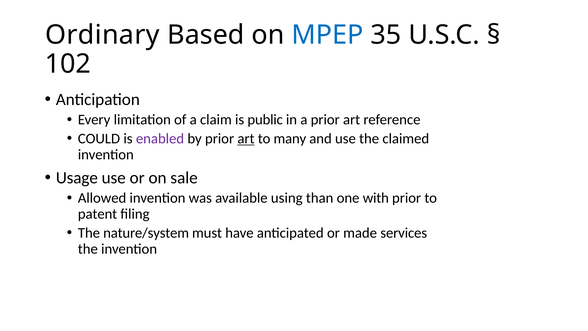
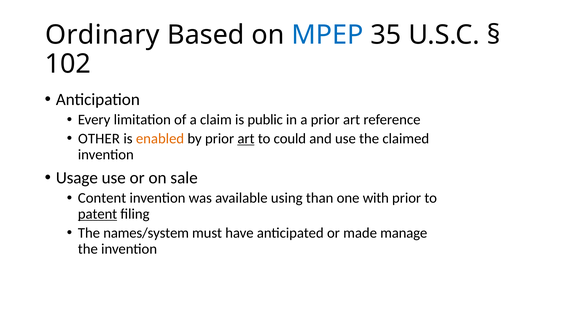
COULD: COULD -> OTHER (99, 139)
enabled colour: purple -> orange (160, 139)
many: many -> could (290, 139)
Allowed: Allowed -> Content (102, 198)
patent underline: none -> present (98, 214)
nature/system: nature/system -> names/system (146, 233)
services: services -> manage (404, 233)
